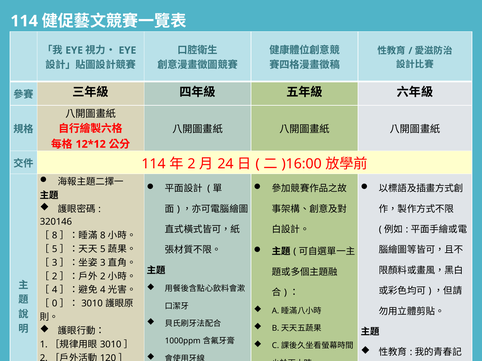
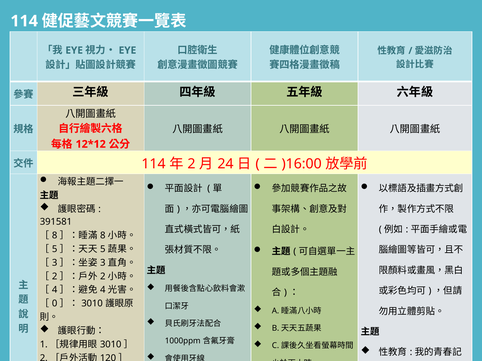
320146: 320146 -> 391581 (56, 222)
